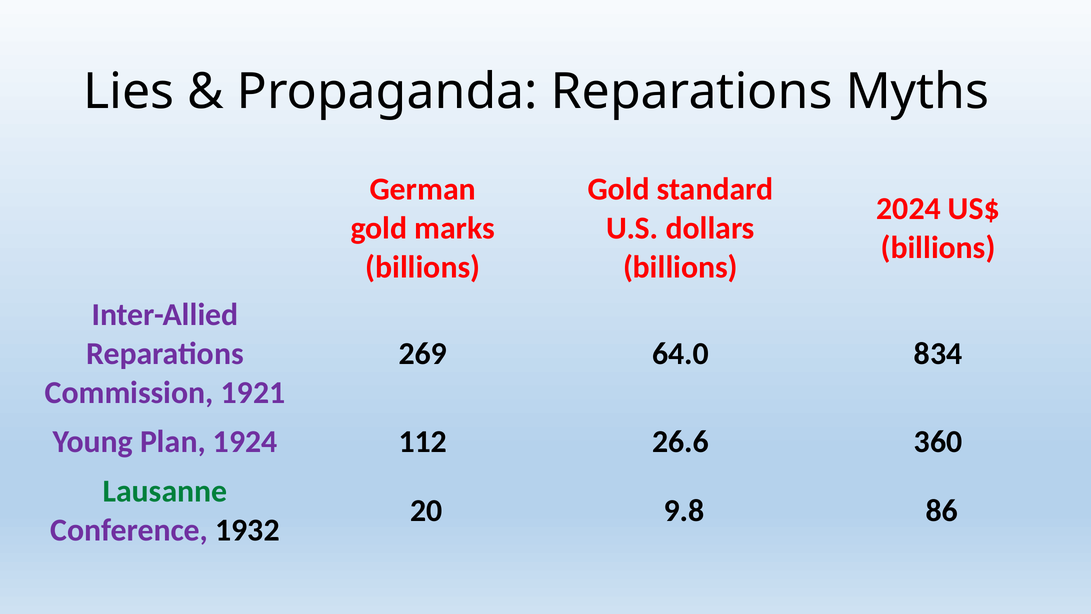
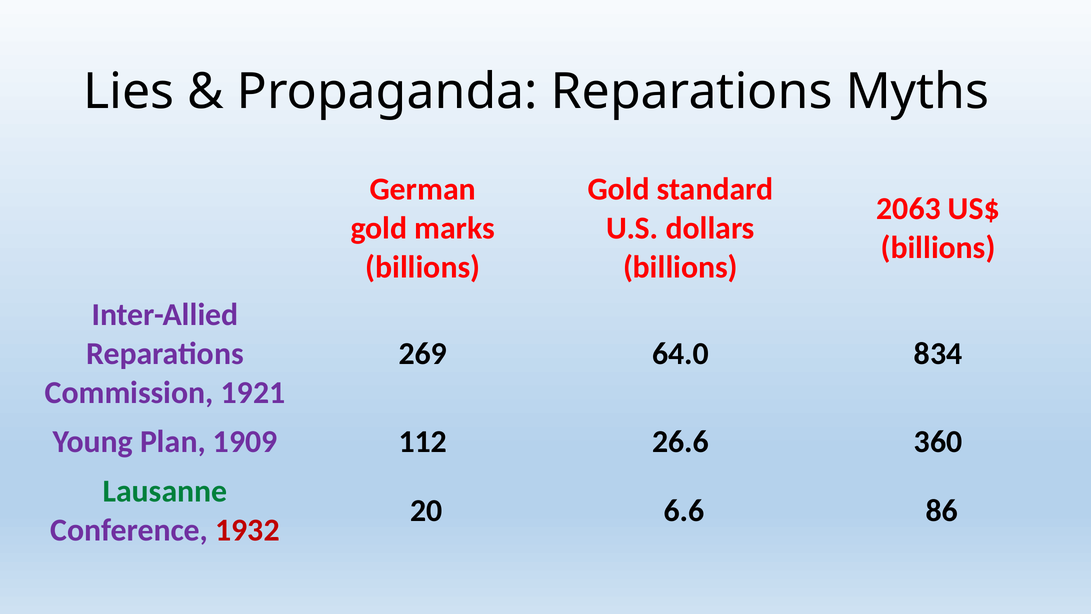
2024: 2024 -> 2063 (909, 209)
1924: 1924 -> 1909 (245, 441)
9.8: 9.8 -> 6.6 (684, 510)
1932 colour: black -> red (247, 530)
